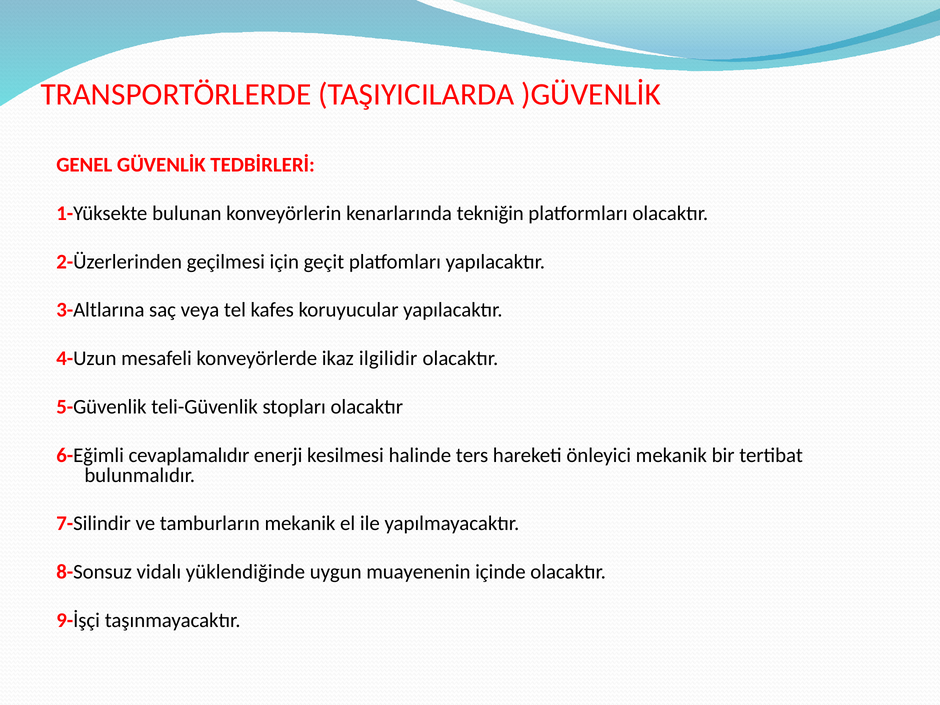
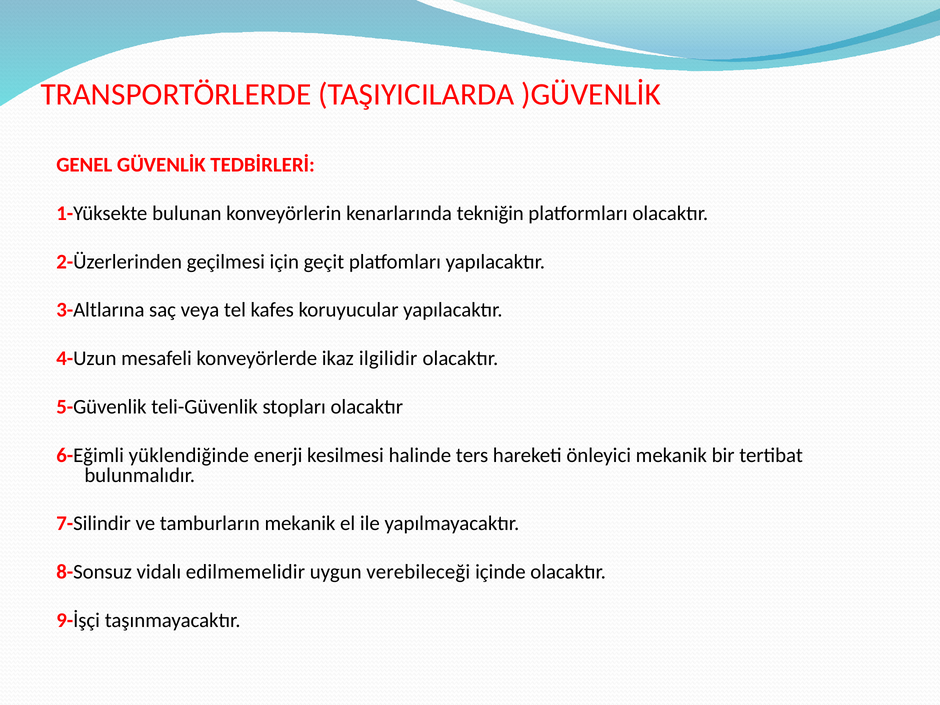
cevaplamalıdır: cevaplamalıdır -> yüklendiğinde (189, 455)
yüklendiğinde: yüklendiğinde -> edilmemelidir (245, 572)
muayenenin: muayenenin -> verebileceği (418, 572)
